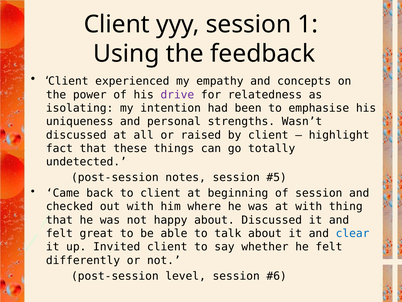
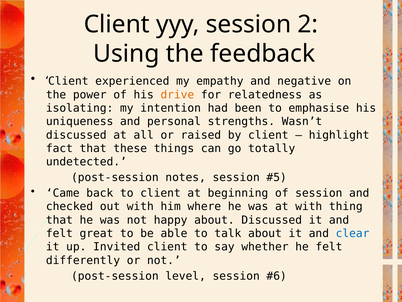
1: 1 -> 2 (308, 24)
concepts: concepts -> negative (304, 81)
drive colour: purple -> orange (177, 95)
